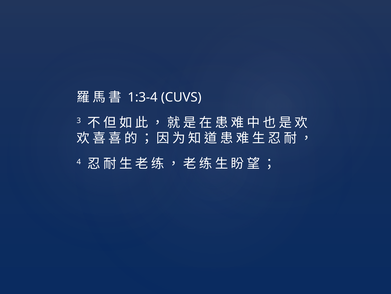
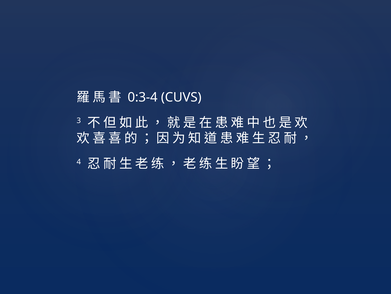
1:3-4: 1:3-4 -> 0:3-4 (143, 97)
